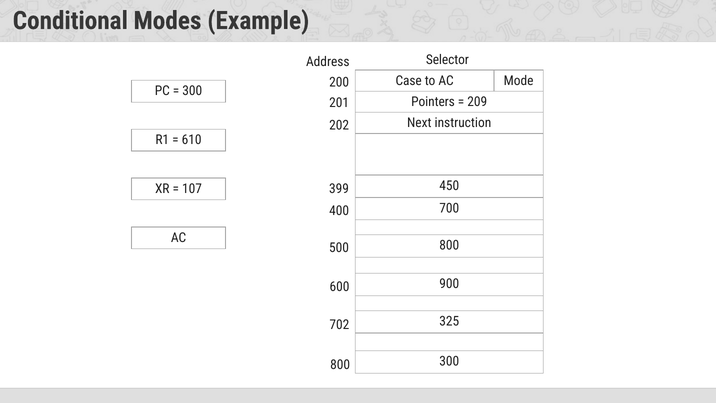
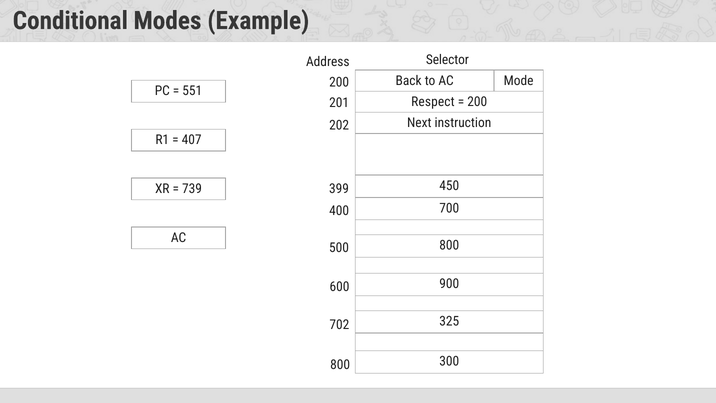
Case: Case -> Back (409, 81)
300: 300 -> 551 (192, 91)
Pointers: Pointers -> Respect (433, 102)
209: 209 -> 200 (477, 102)
610: 610 -> 407 (192, 140)
107: 107 -> 739 (192, 189)
